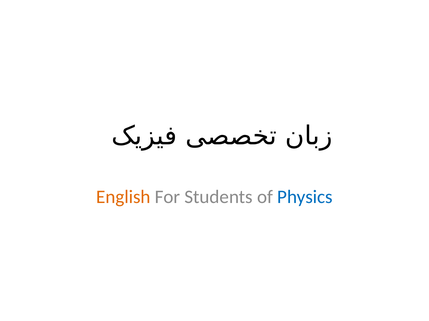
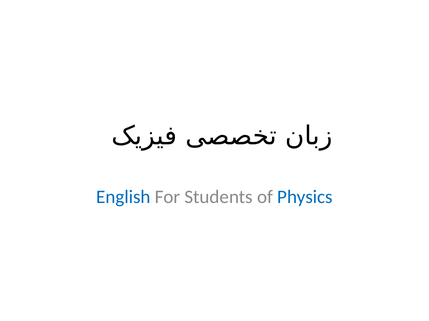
English colour: orange -> blue (123, 197)
